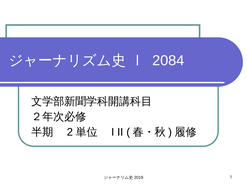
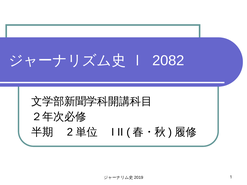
2084: 2084 -> 2082 (168, 61)
